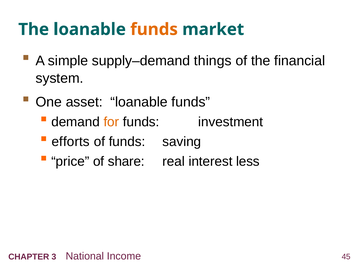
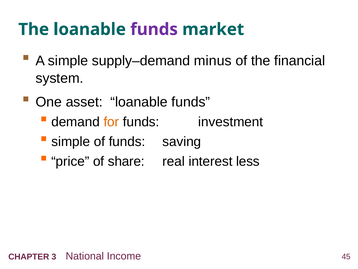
funds colour: orange -> purple (154, 29)
things: things -> minus (213, 61)
efforts: efforts -> simple (71, 141)
